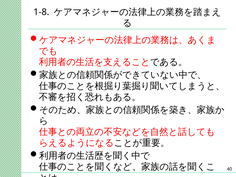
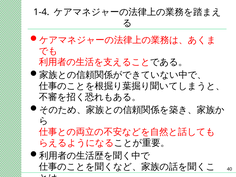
1-8: 1-8 -> 1-4 (41, 12)
